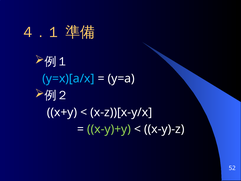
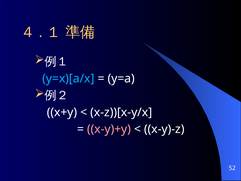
x-y)+y colour: light green -> pink (109, 129)
